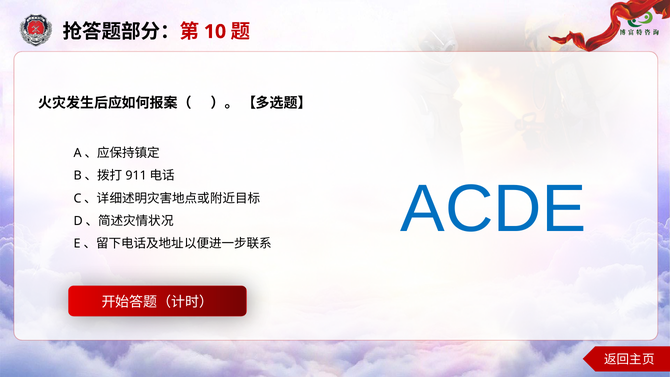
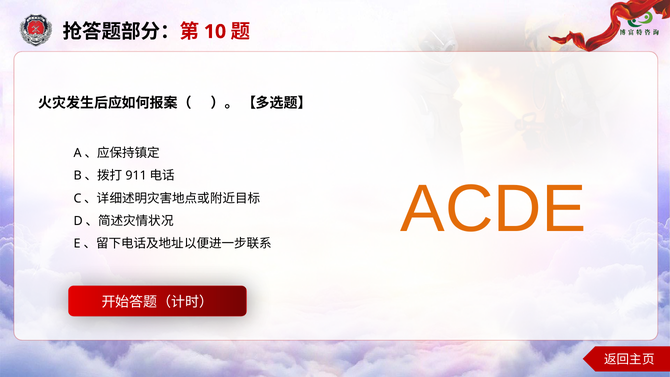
ACDE colour: blue -> orange (493, 209)
